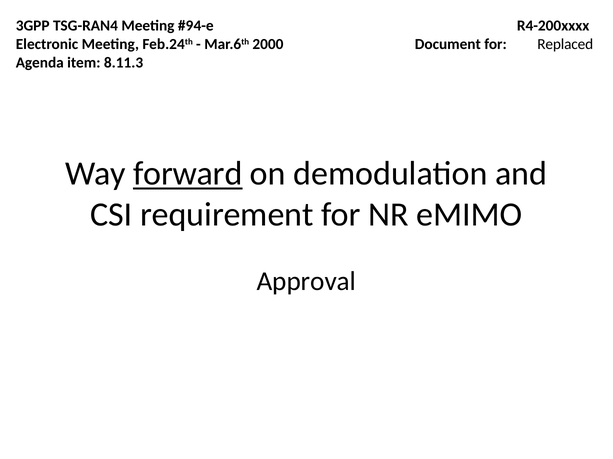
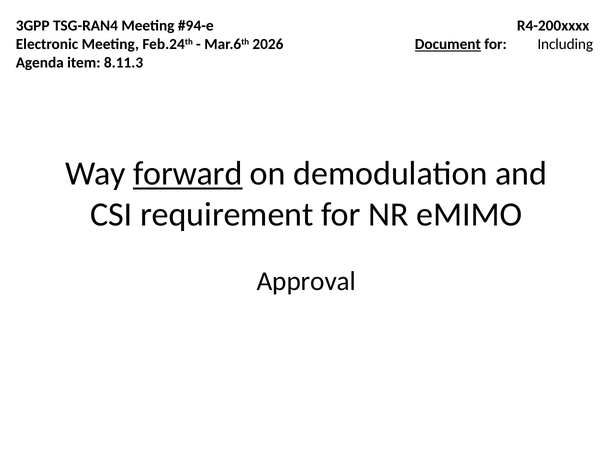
2000: 2000 -> 2026 (268, 44)
Document underline: none -> present (448, 44)
Replaced: Replaced -> Including (565, 44)
